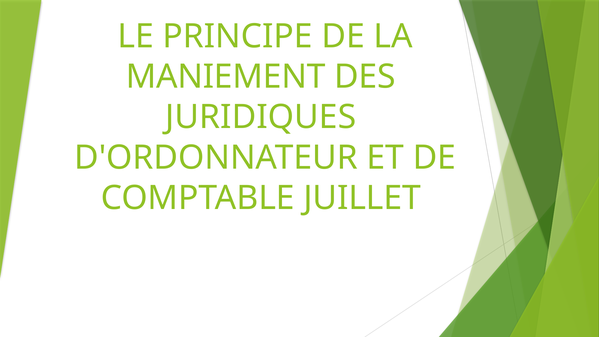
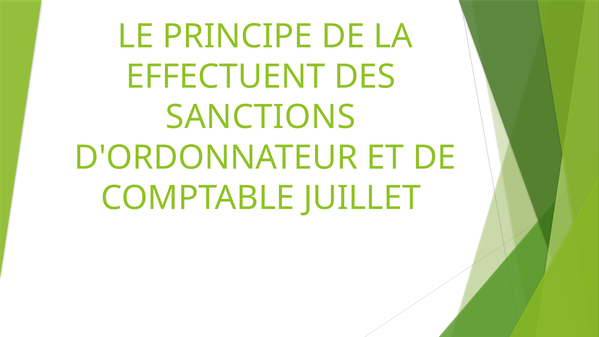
MANIEMENT: MANIEMENT -> EFFECTUENT (226, 77)
JURIDIQUES: JURIDIQUES -> SANCTIONS (261, 117)
